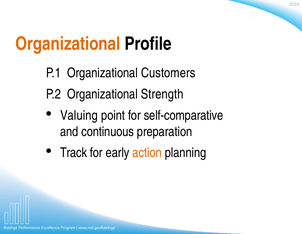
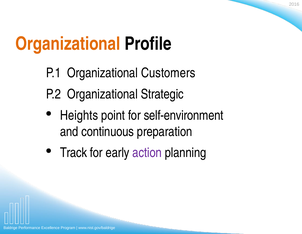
Strength: Strength -> Strategic (162, 94)
Valuing: Valuing -> Heights (79, 115)
self-comparative: self-comparative -> self-environment (184, 115)
action colour: orange -> purple (147, 152)
